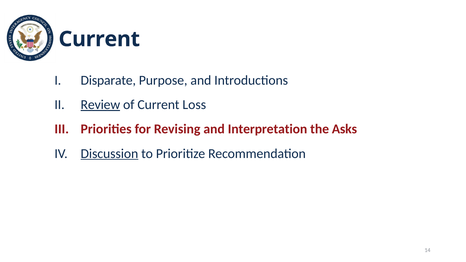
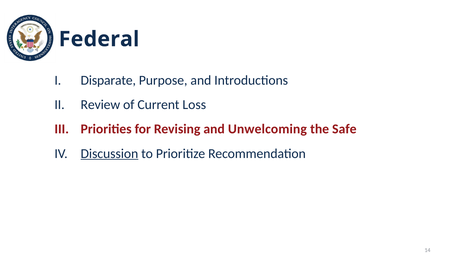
Current: Current -> Federal (99, 39)
Review underline: present -> none (100, 105)
Interpretation: Interpretation -> Unwelcoming (267, 129)
Asks: Asks -> Safe (344, 129)
